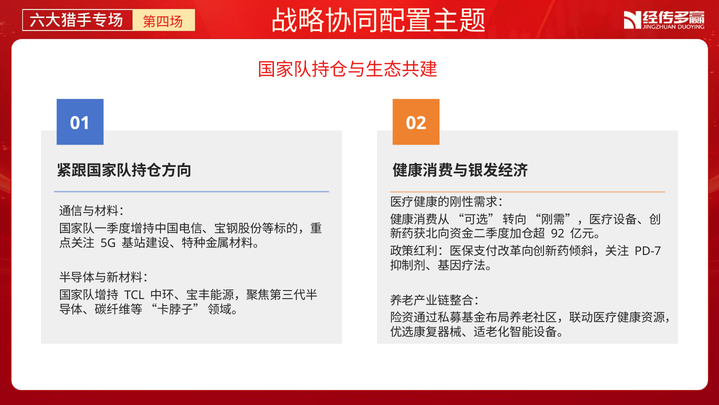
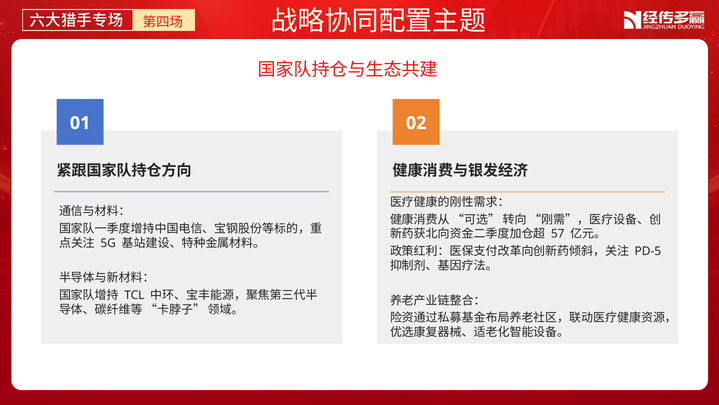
92: 92 -> 57 (558, 234)
PD-7: PD-7 -> PD-5 (648, 251)
